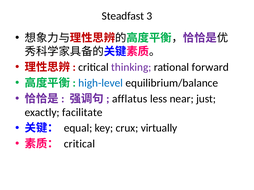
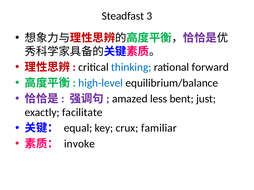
thinking colour: purple -> blue (131, 67)
afflatus: afflatus -> amazed (130, 99)
near: near -> bent (182, 99)
virtually: virtually -> familiar (159, 128)
critical: critical -> invoke (79, 144)
